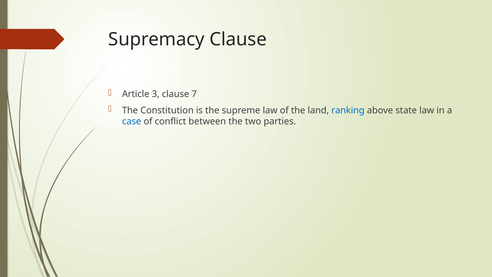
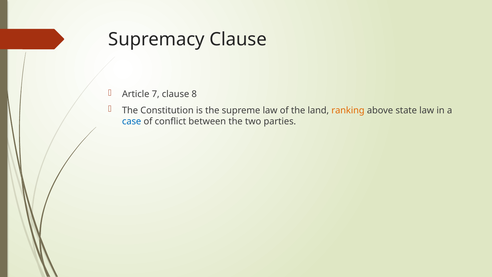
3: 3 -> 7 (156, 94)
7: 7 -> 8 (194, 94)
ranking colour: blue -> orange (348, 110)
